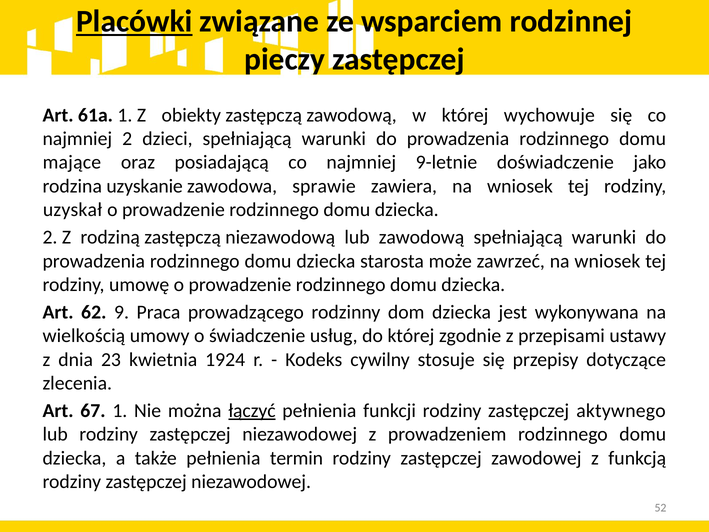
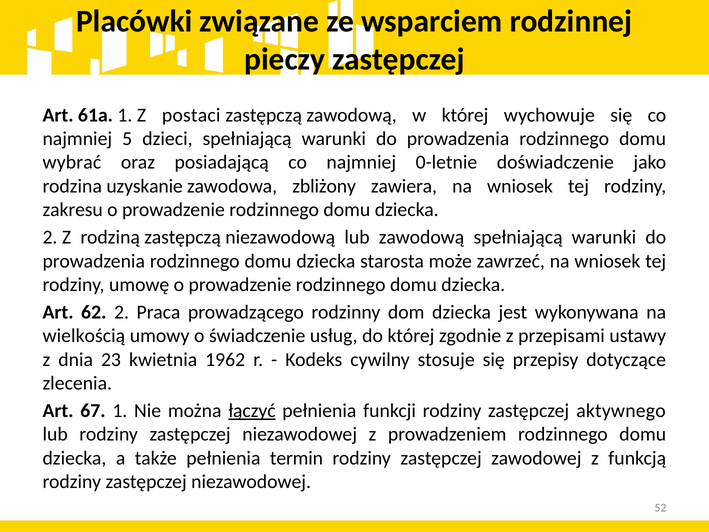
Placówki underline: present -> none (134, 21)
obiekty: obiekty -> postaci (191, 115)
najmniej 2: 2 -> 5 (127, 139)
mające: mające -> wybrać (72, 162)
9-letnie: 9-letnie -> 0-letnie (446, 162)
sprawie: sprawie -> zbliżony (324, 186)
uzyskał: uzyskał -> zakresu (73, 210)
62 9: 9 -> 2 (122, 312)
1924: 1924 -> 1962 (225, 359)
